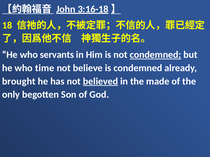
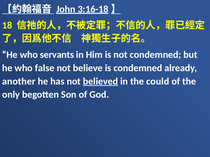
condemned underline: present -> none (155, 55)
time: time -> false (45, 68)
brought: brought -> another (19, 82)
made: made -> could (158, 82)
